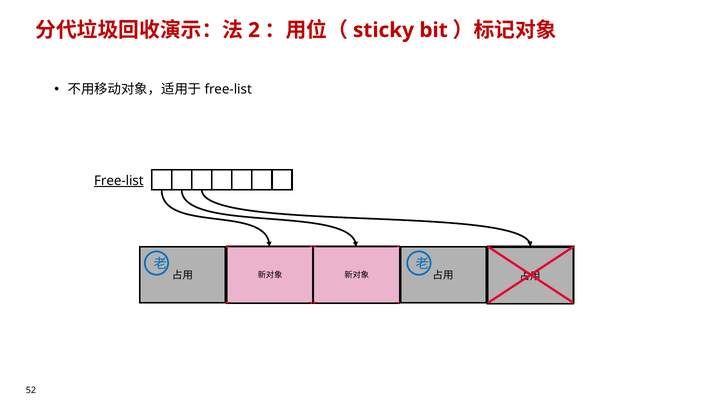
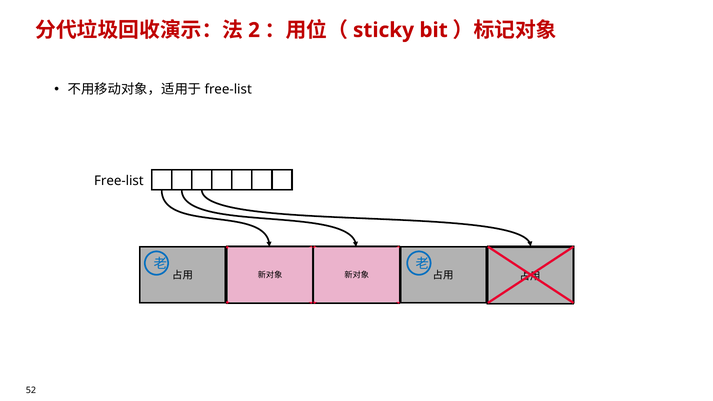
Free-list underline: present -> none (119, 181)
